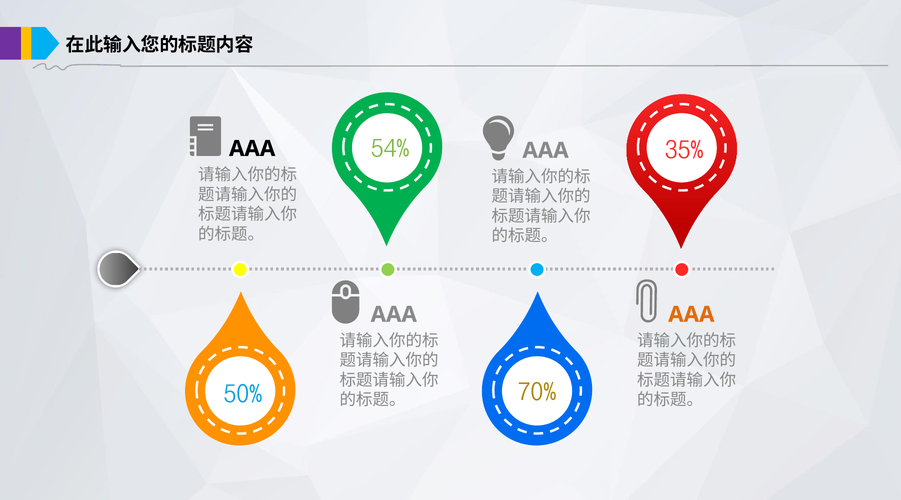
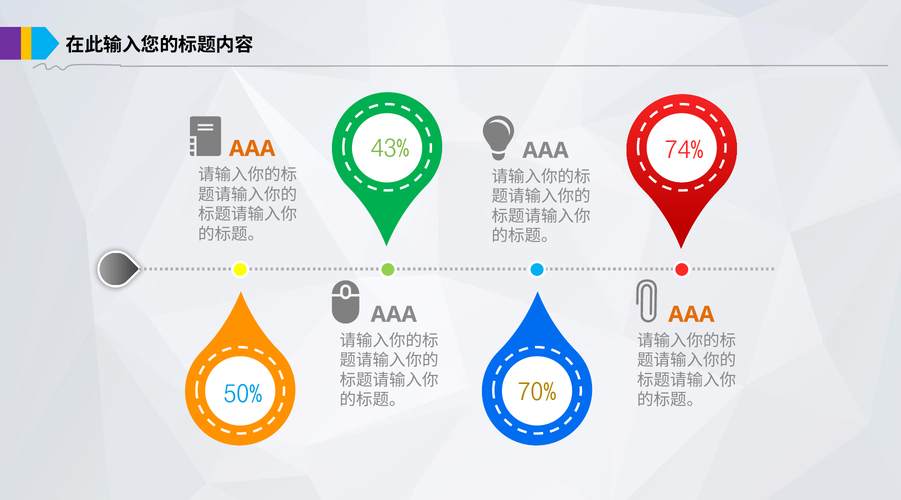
54%: 54% -> 43% (390, 149)
35%: 35% -> 74% (684, 150)
AAA colour: black -> orange (252, 149)
